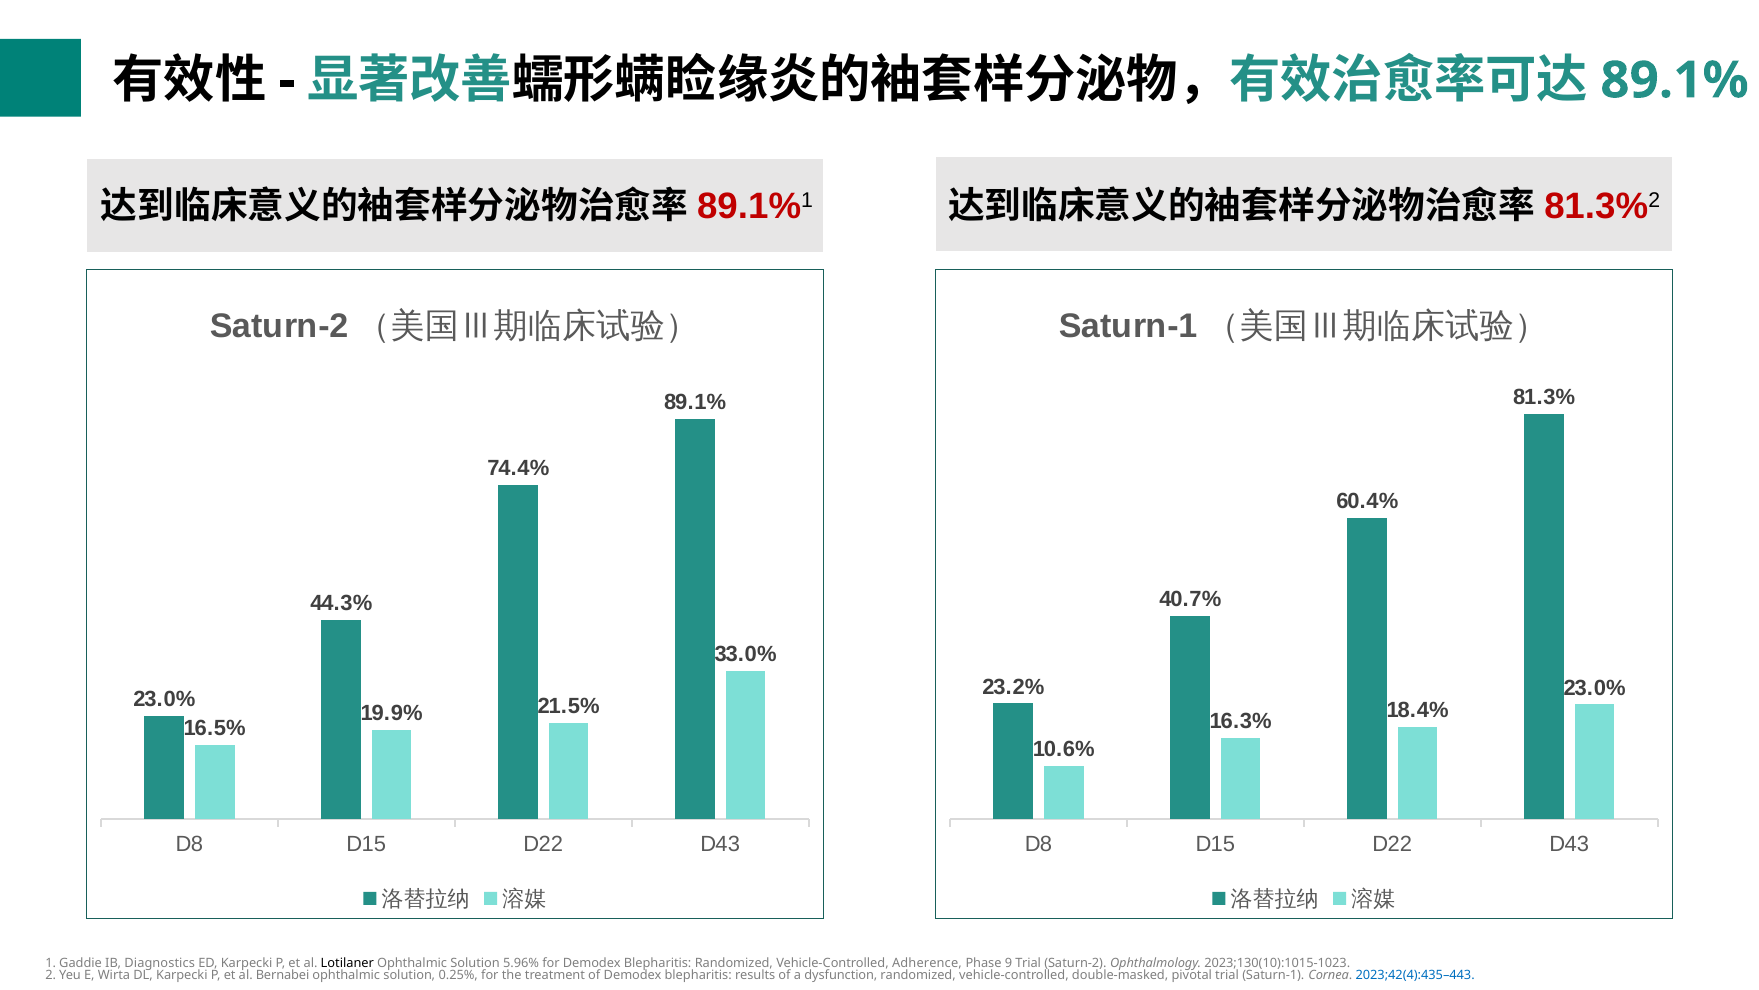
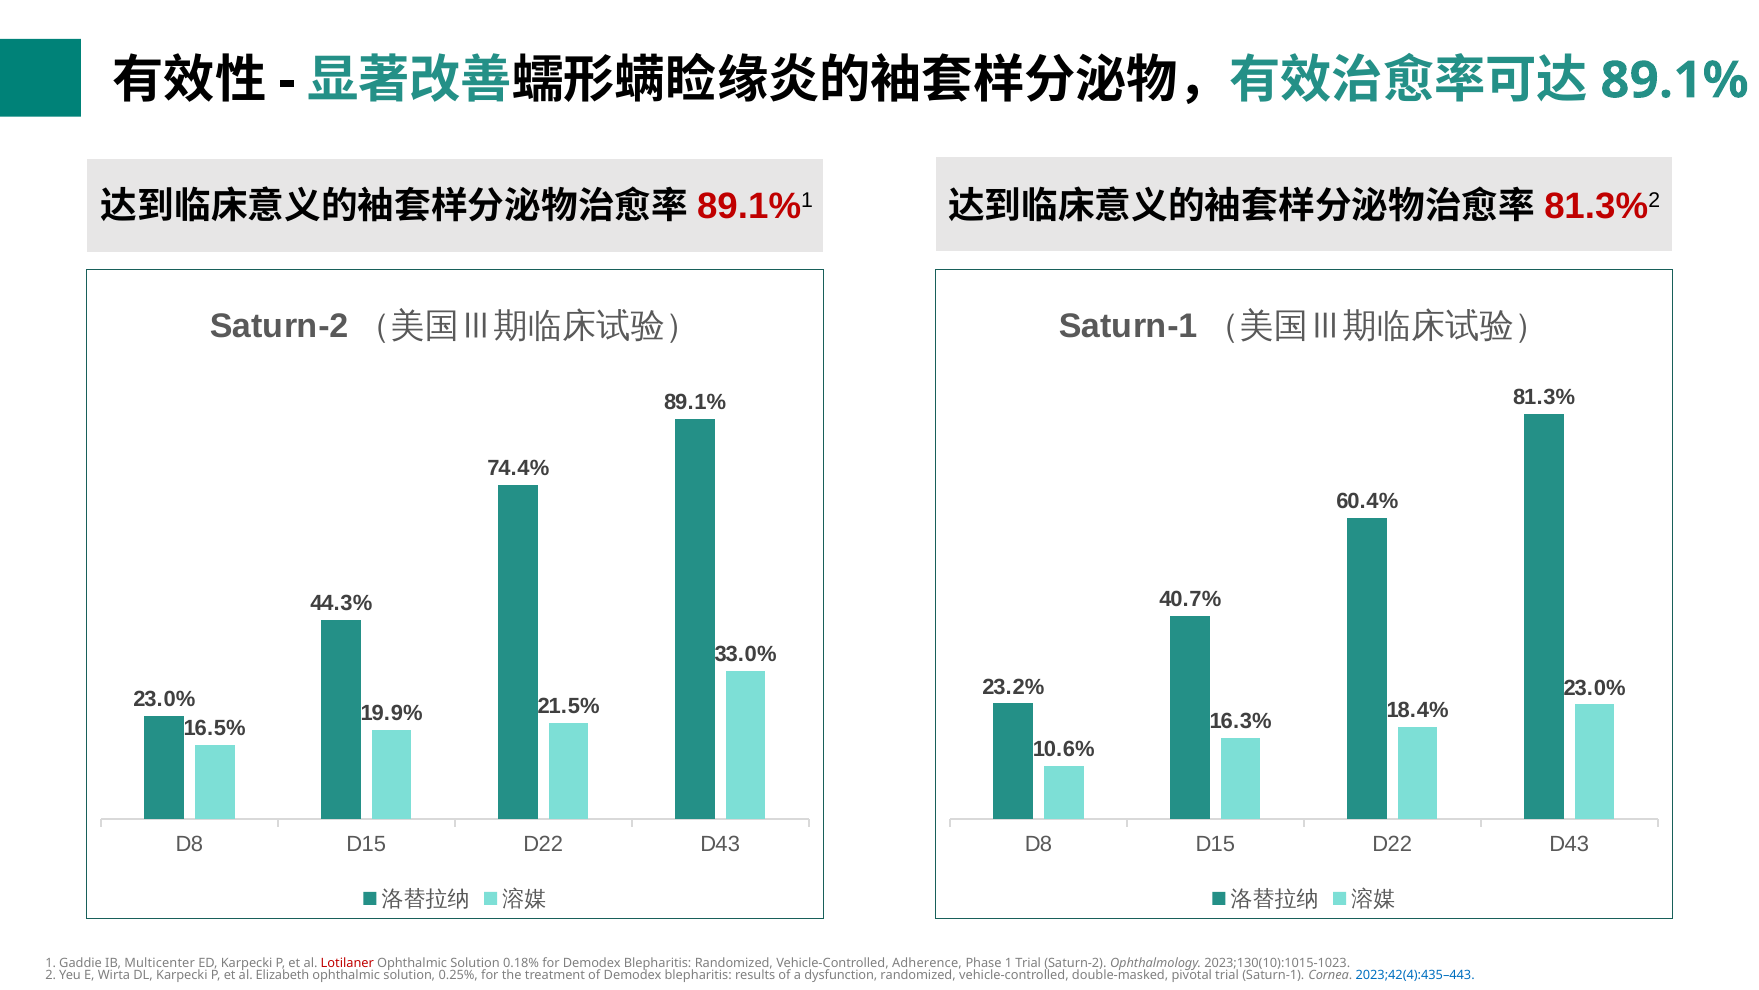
Diagnostics: Diagnostics -> Multicenter (160, 962)
Lotilaner colour: black -> red (347, 962)
5.96%: 5.96% -> 0.18% (521, 962)
Phase 9: 9 -> 1 (1009, 962)
Bernabei: Bernabei -> Elizabeth (283, 975)
